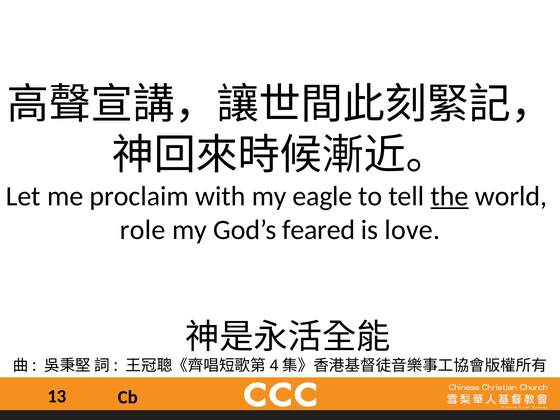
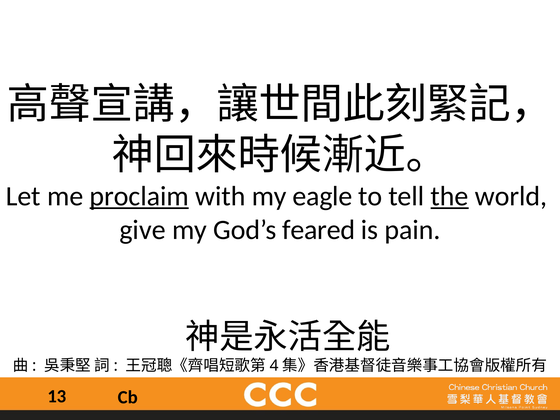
proclaim underline: none -> present (139, 196)
role: role -> give (143, 230)
love: love -> pain (412, 230)
